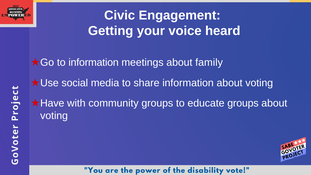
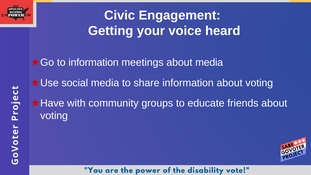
about family: family -> media (209, 63)
educate groups: groups -> friends (243, 103)
